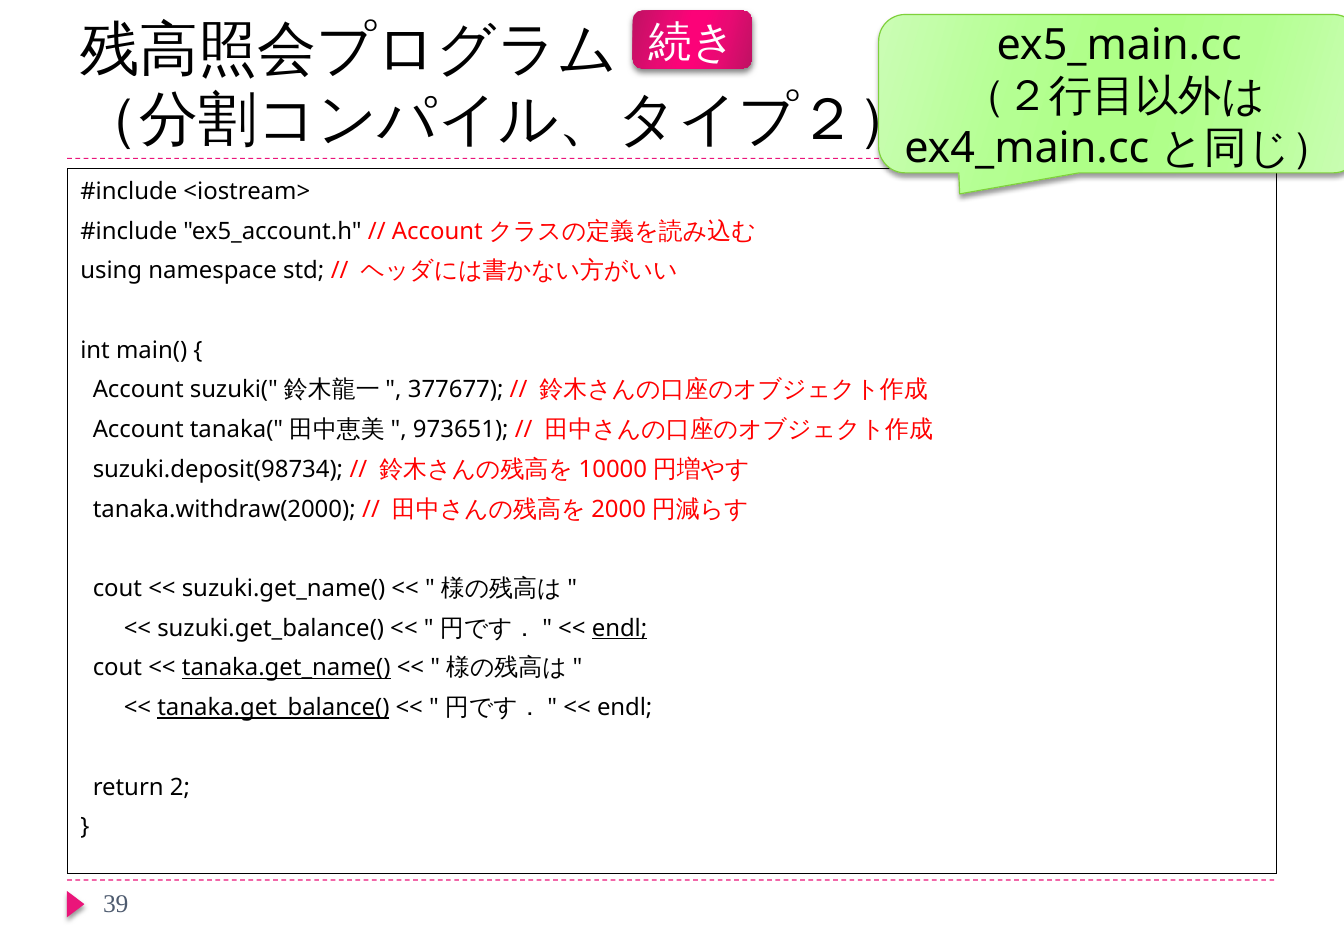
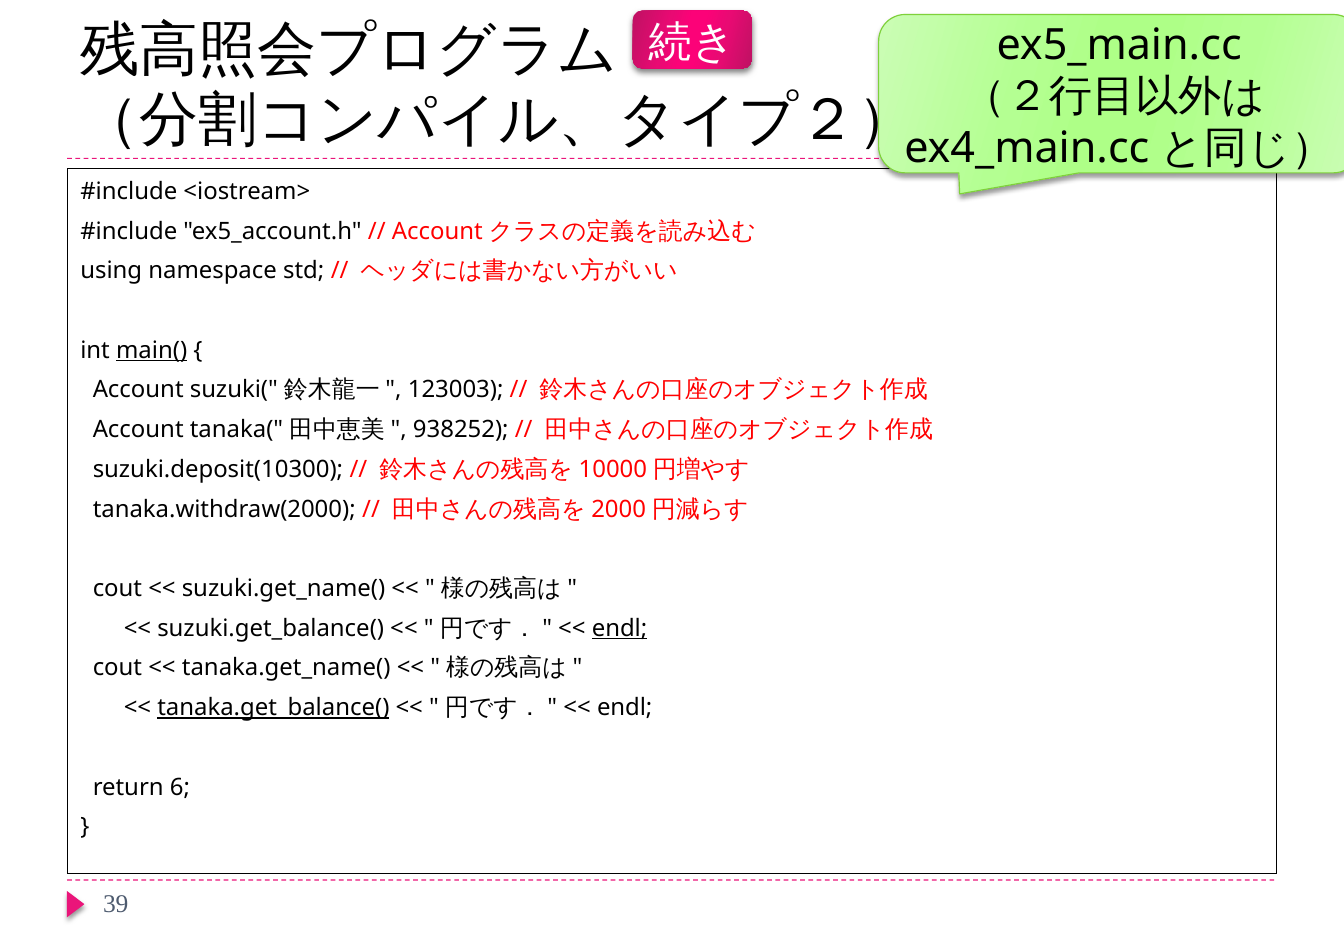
main( underline: none -> present (152, 350)
377677: 377677 -> 123003 (456, 390)
973651: 973651 -> 938252 (461, 430)
suzuki.deposit(98734: suzuki.deposit(98734 -> suzuki.deposit(10300 (218, 470)
tanaka.get_name( underline: present -> none (286, 668)
2: 2 -> 6 (180, 787)
